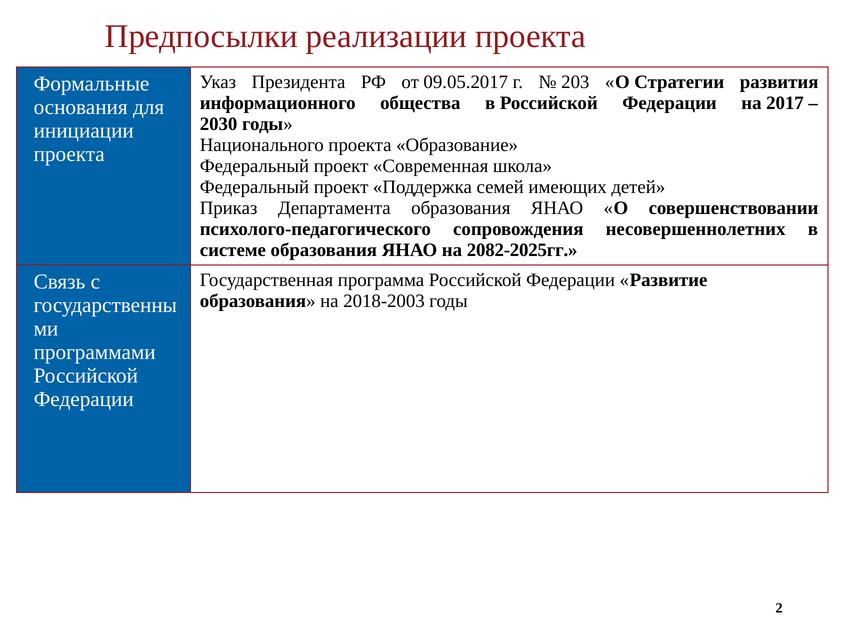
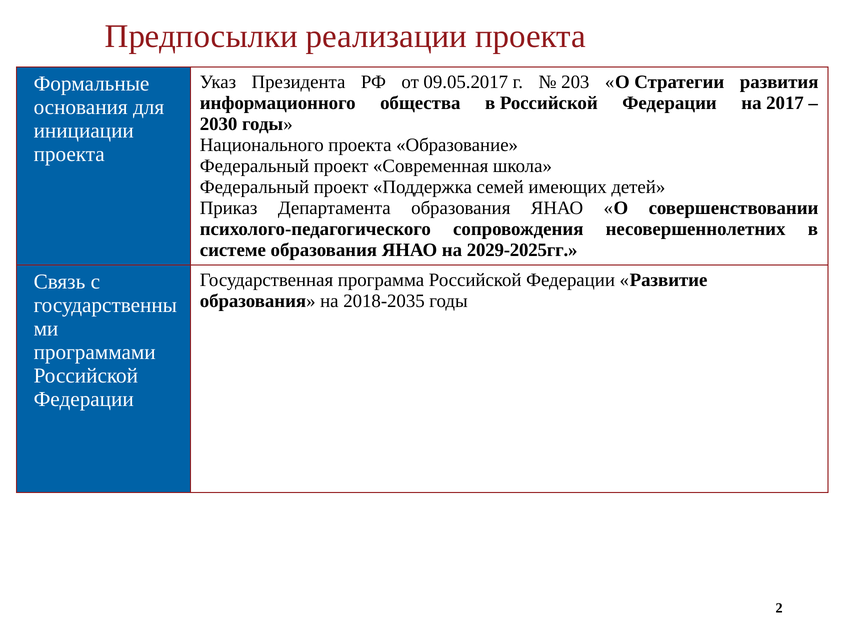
2082-2025гг: 2082-2025гг -> 2029-2025гг (522, 250)
2018-2003: 2018-2003 -> 2018-2035 (384, 301)
